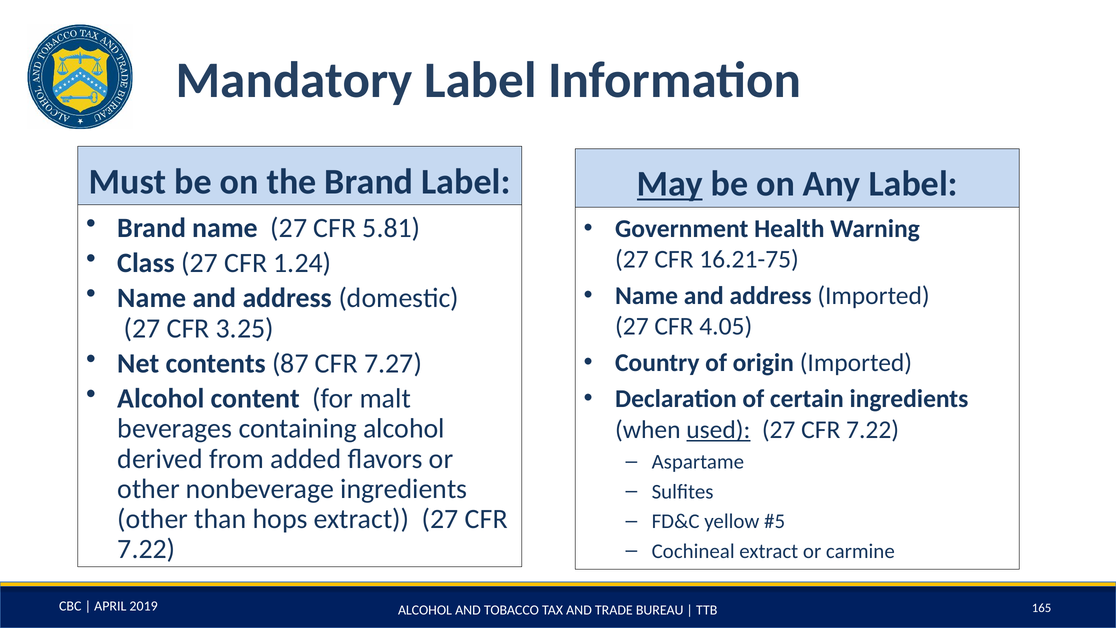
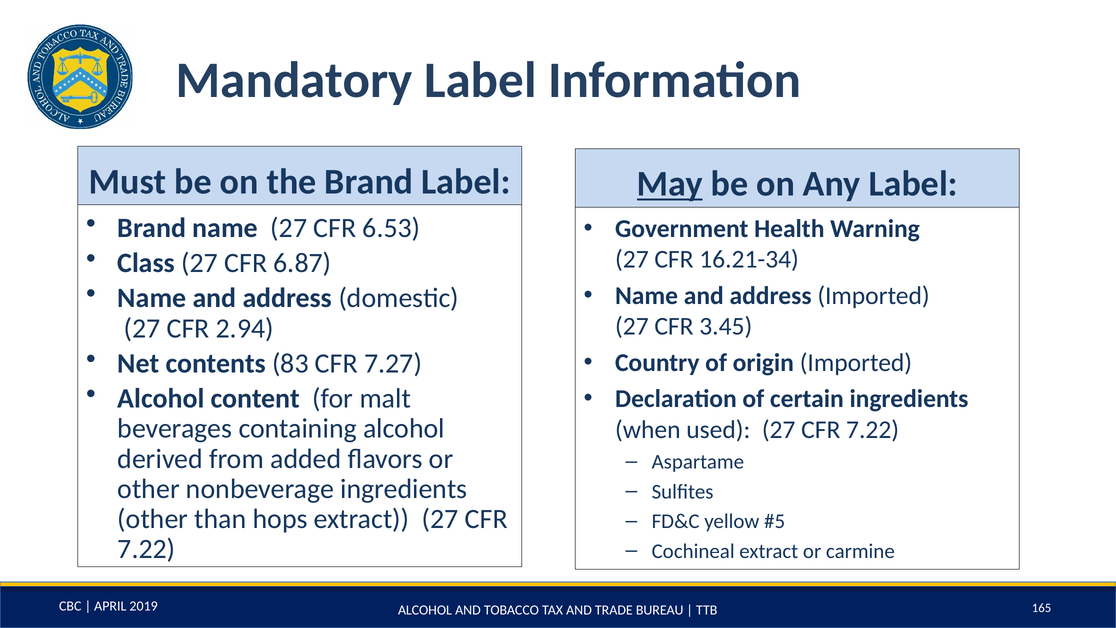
5.81: 5.81 -> 6.53 (391, 228)
1.24: 1.24 -> 6.87 (302, 263)
16.21-75: 16.21-75 -> 16.21-34 (749, 259)
4.05: 4.05 -> 3.45 (726, 326)
3.25: 3.25 -> 2.94 (245, 328)
87: 87 -> 83 (290, 363)
used underline: present -> none (718, 429)
